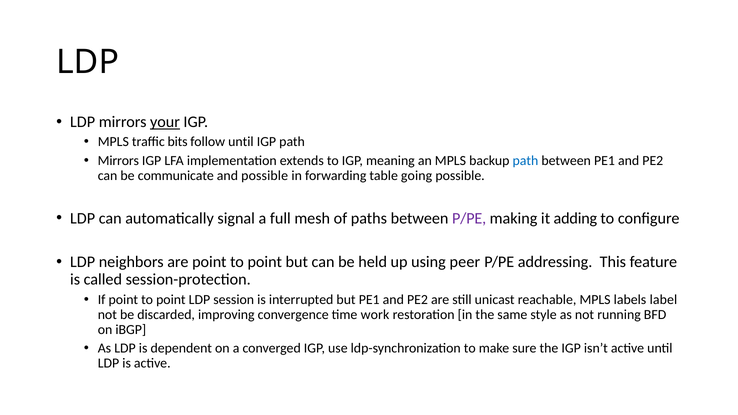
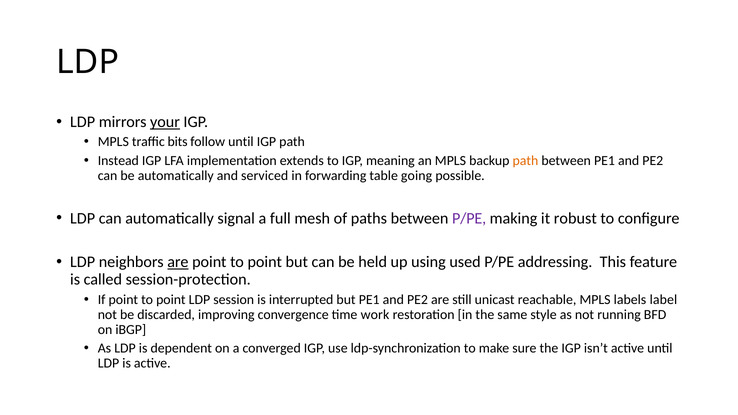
Mirrors: Mirrors -> Instead (118, 161)
path colour: blue -> orange (525, 161)
be communicate: communicate -> automatically (176, 176)
and possible: possible -> serviced (265, 176)
adding: adding -> robust (575, 218)
are underline: none -> present (178, 262)
peer: peer -> used (465, 262)
